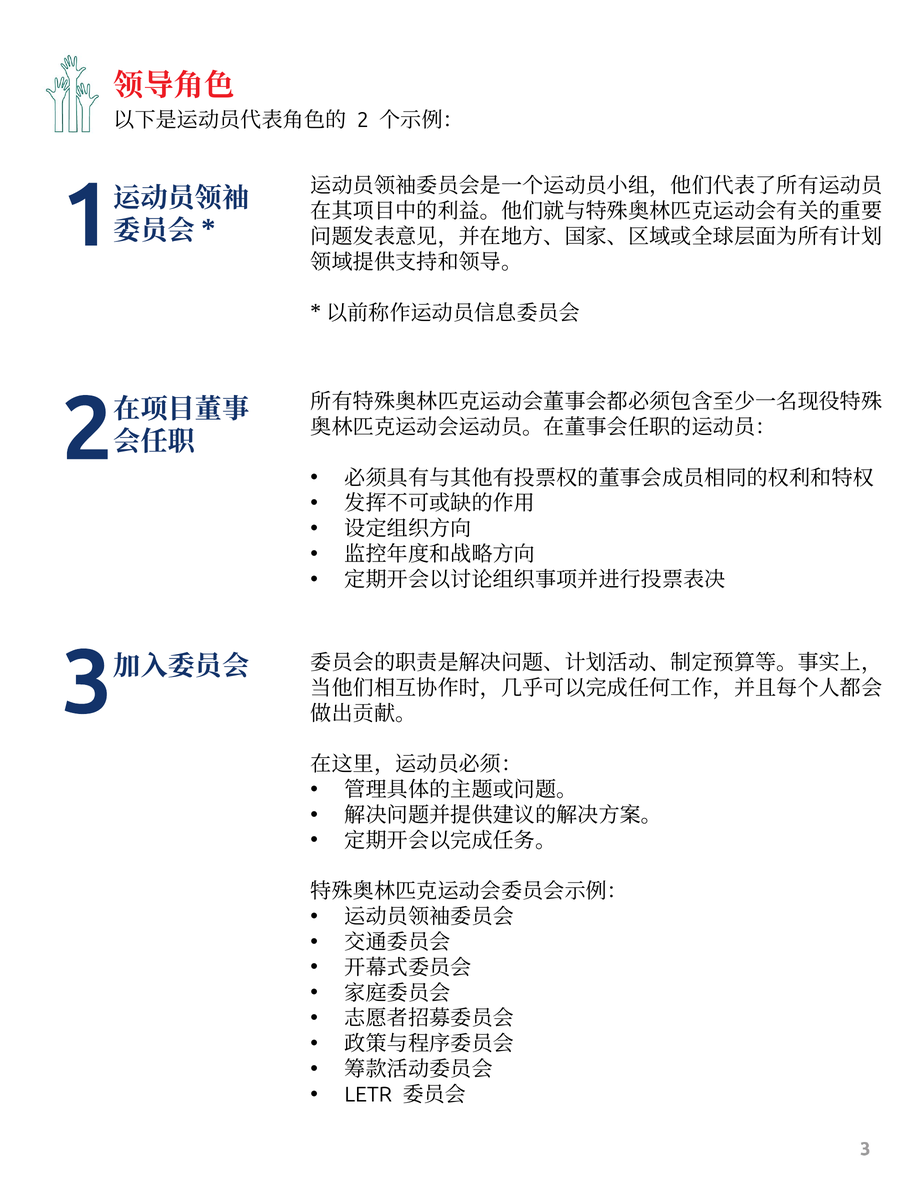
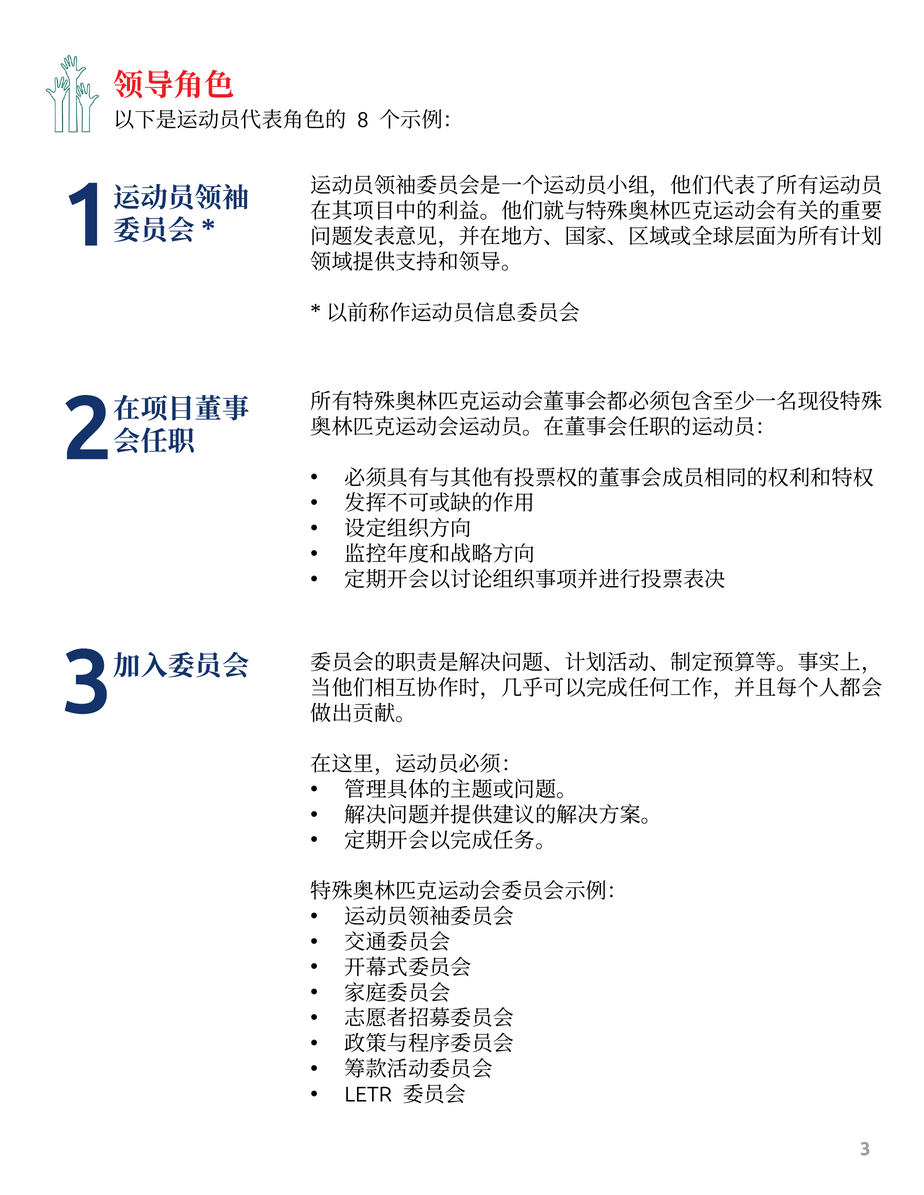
2: 2 -> 8 (363, 120)
